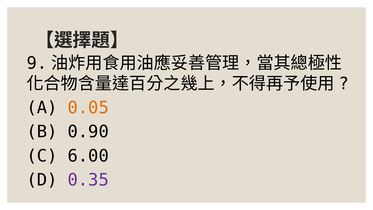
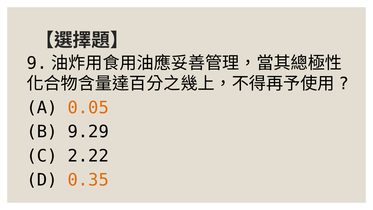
0.90: 0.90 -> 9.29 (88, 132)
6.00: 6.00 -> 2.22 (88, 156)
0.35 colour: purple -> orange (88, 180)
